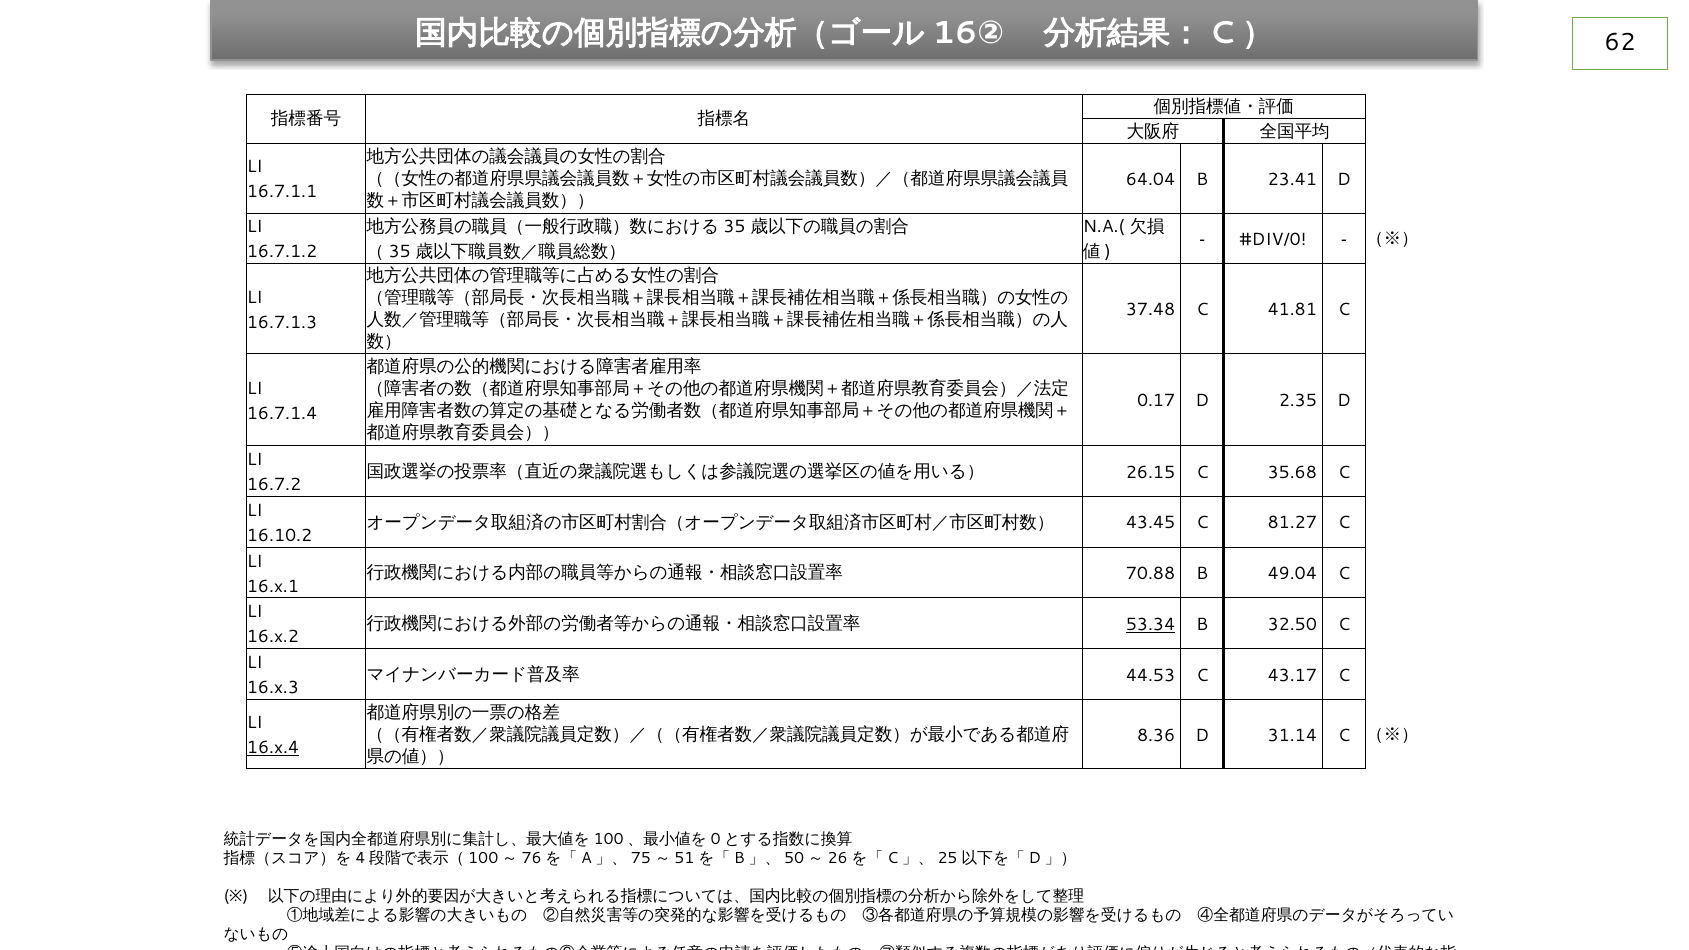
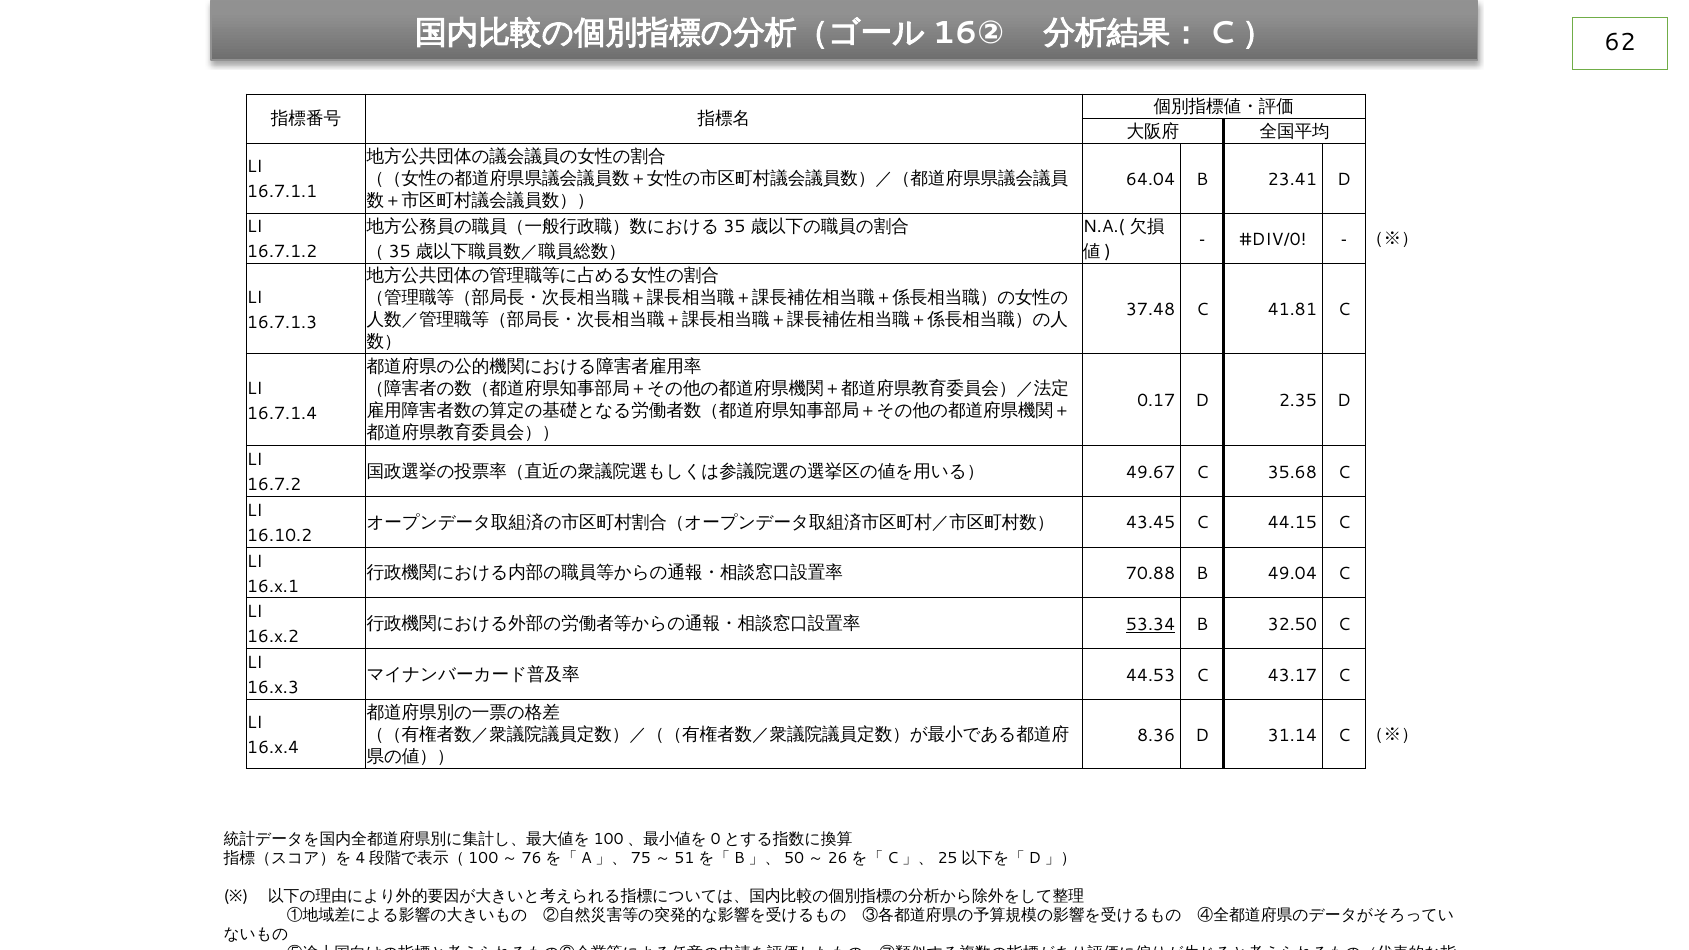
26.15: 26.15 -> 49.67 (1151, 472)
81.27: 81.27 -> 44.15 (1292, 523)
16.x.4 underline: present -> none (273, 748)
